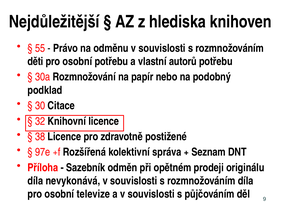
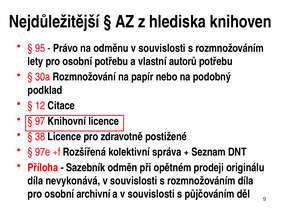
55: 55 -> 95 (40, 48)
děti: děti -> lety (35, 61)
30: 30 -> 12 (40, 105)
32: 32 -> 97 (40, 121)
televize: televize -> archivní (93, 193)
